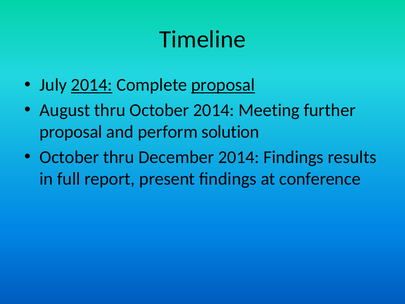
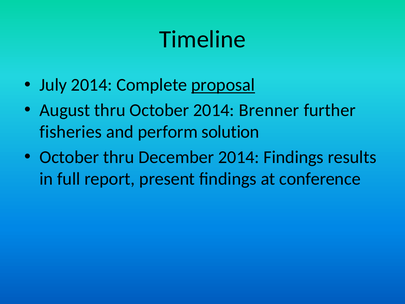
2014 underline: present -> none (92, 85)
Meeting: Meeting -> Brenner (269, 110)
proposal: proposal -> fisheries (71, 132)
